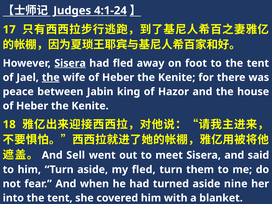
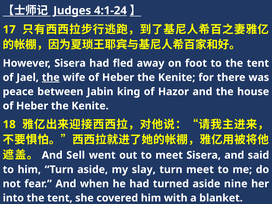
Sisera underline: present -> none (70, 63)
my fled: fled -> slay (144, 170)
turn them: them -> meet (200, 170)
